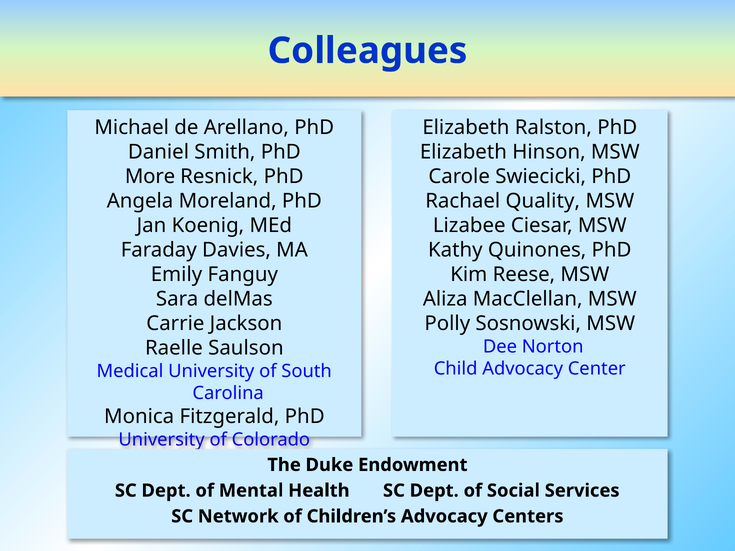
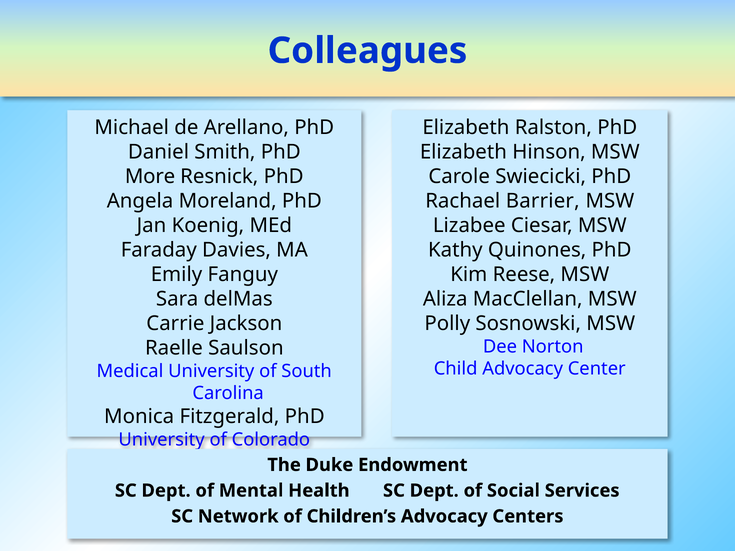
Quality: Quality -> Barrier (543, 201)
